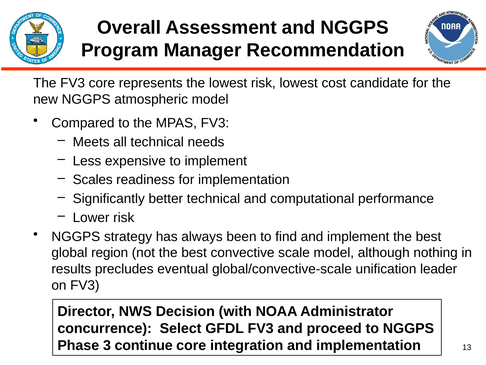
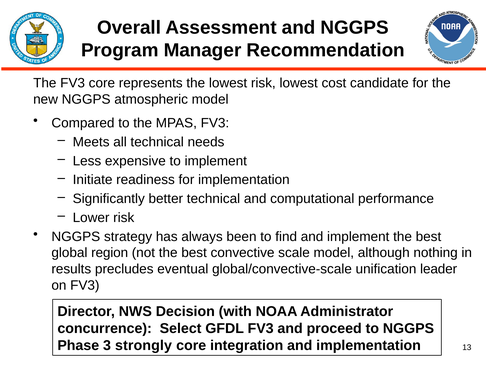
Scales: Scales -> Initiate (93, 180)
continue: continue -> strongly (144, 345)
